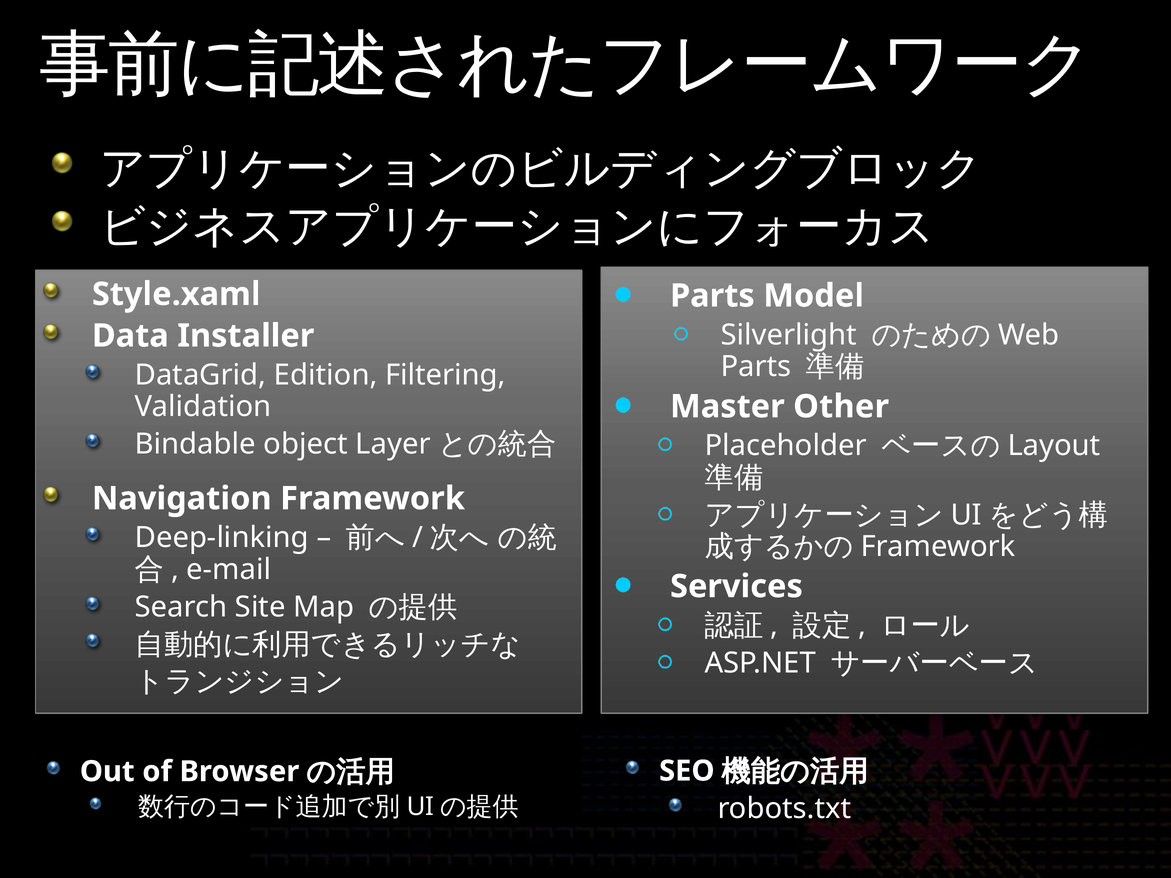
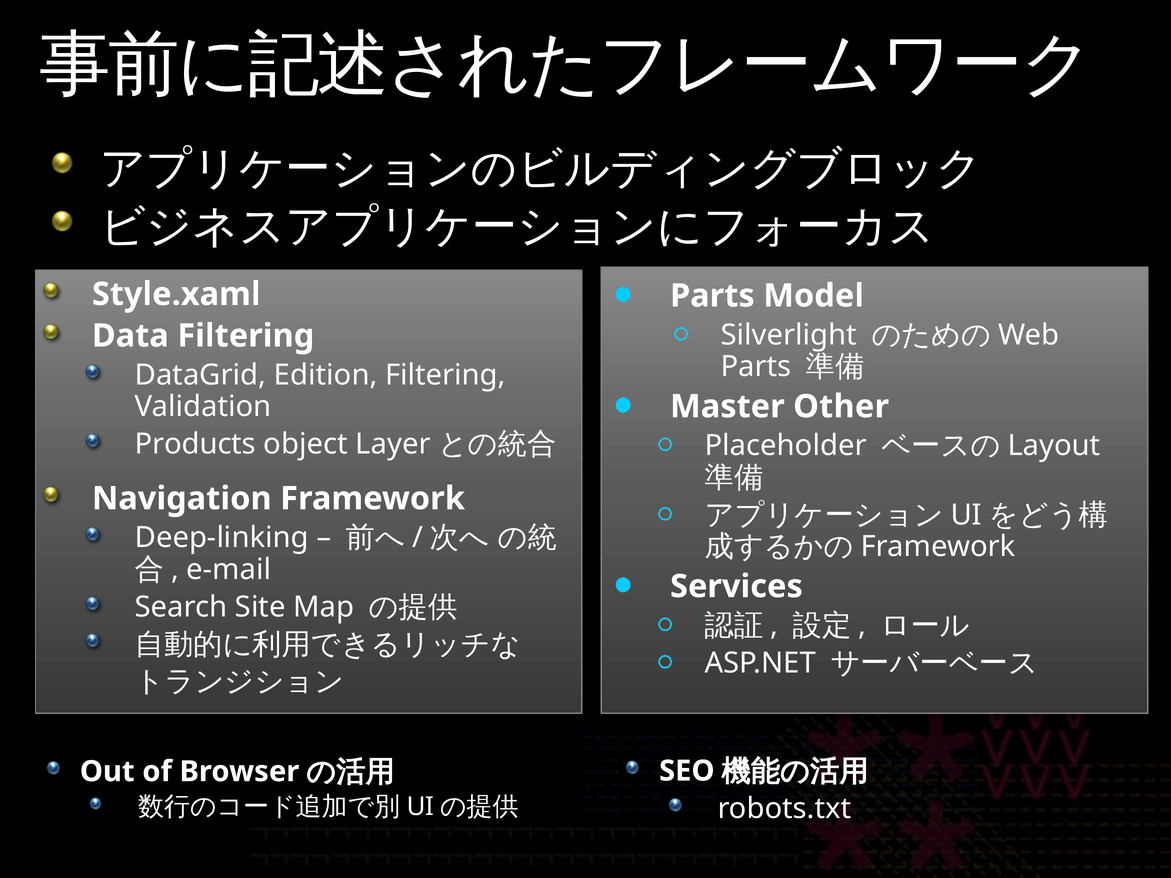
Data Installer: Installer -> Filtering (246, 336)
Bindable: Bindable -> Products (195, 444)
